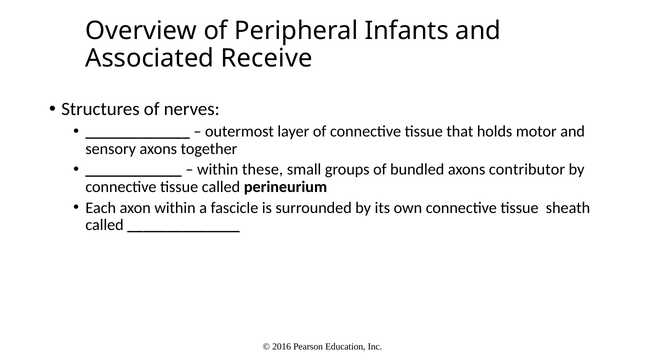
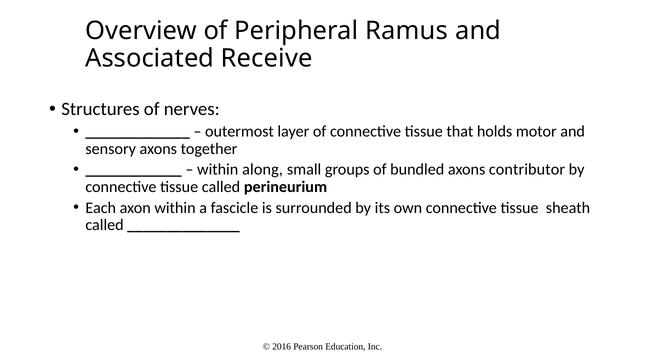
Infants: Infants -> Ramus (407, 31)
these: these -> along (263, 169)
